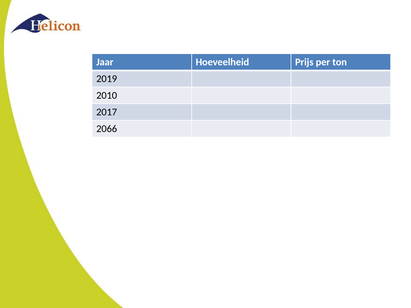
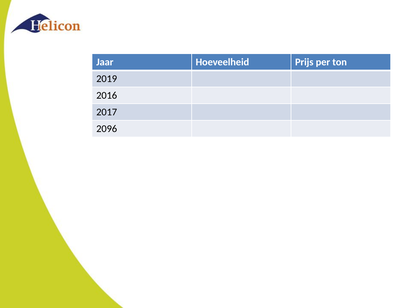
2010: 2010 -> 2016 (107, 96)
2066: 2066 -> 2096 (107, 129)
